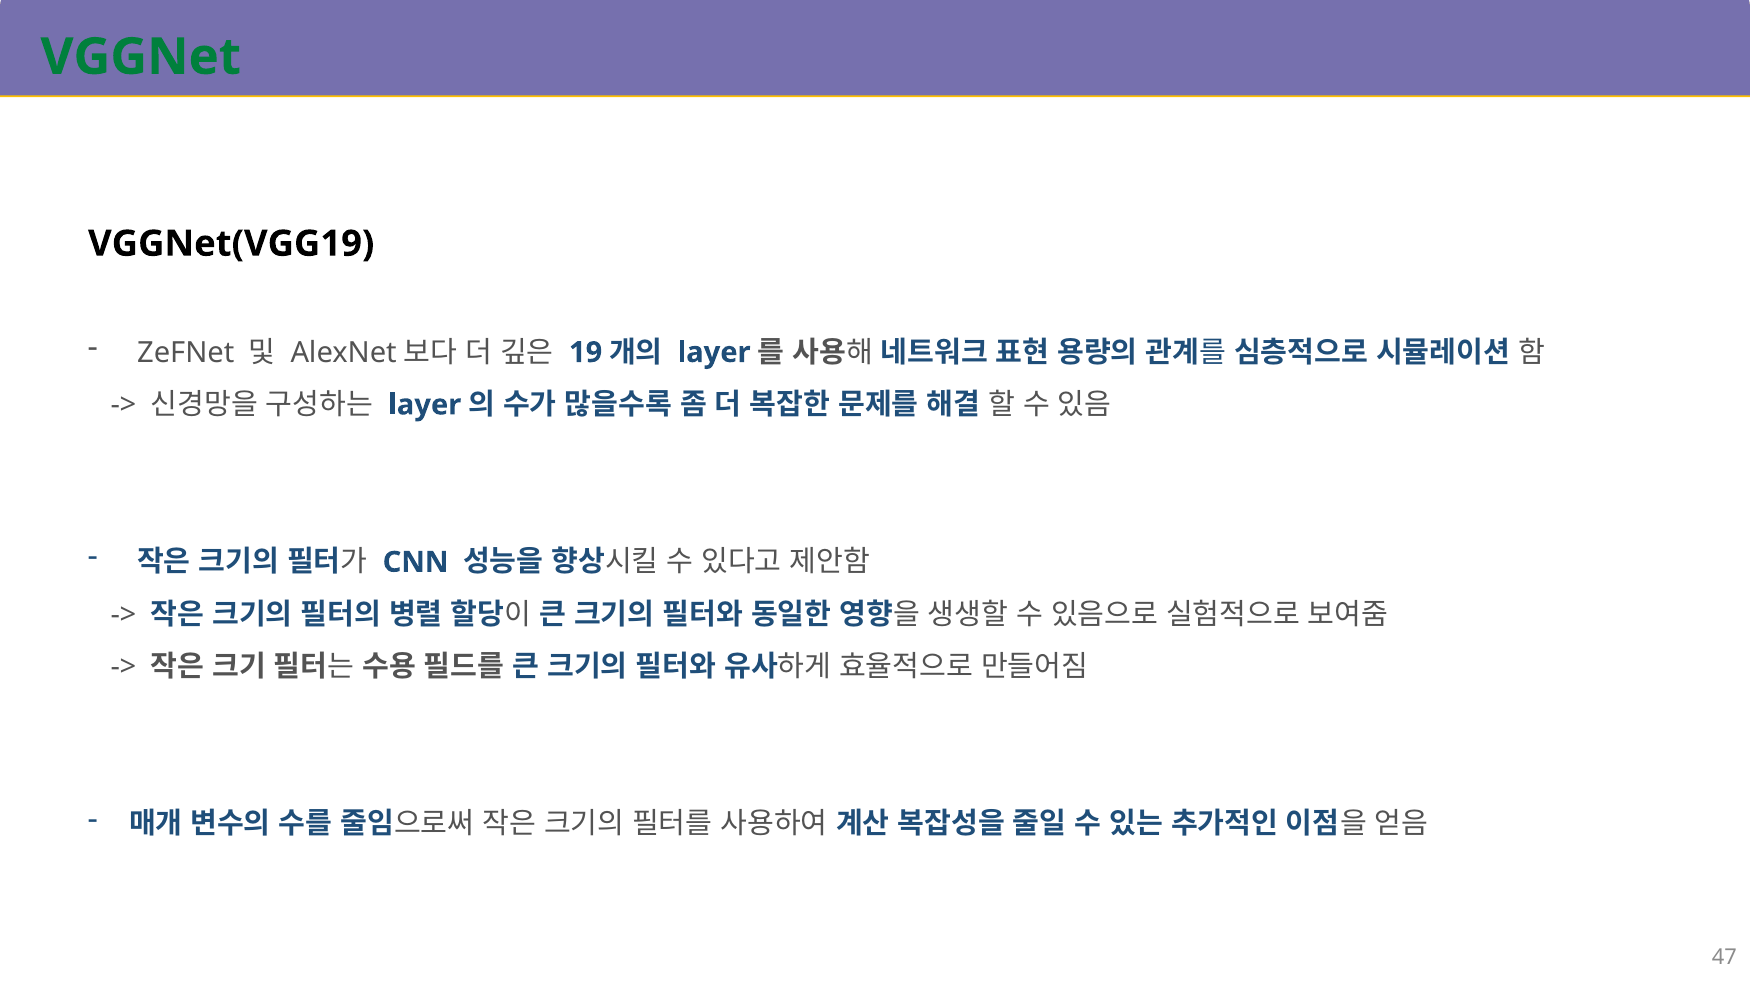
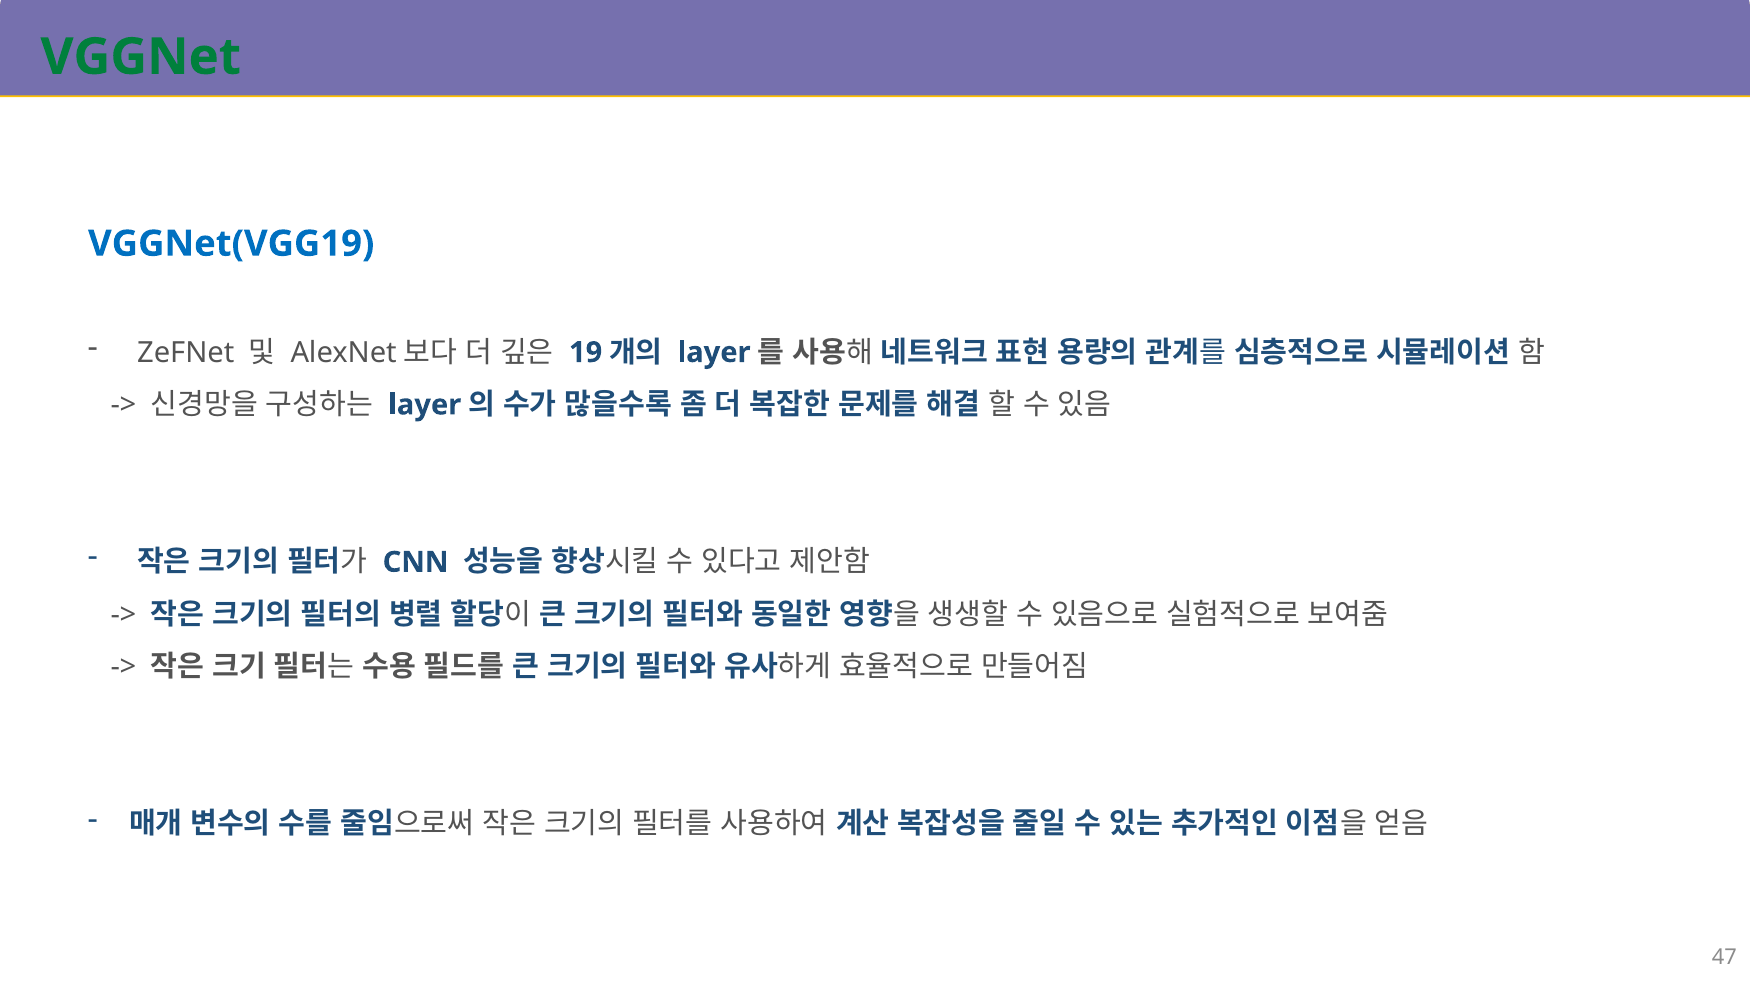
VGGNet(VGG19 colour: black -> blue (231, 244)
